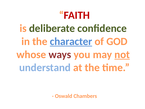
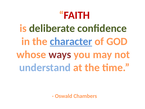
not underline: present -> none (122, 54)
